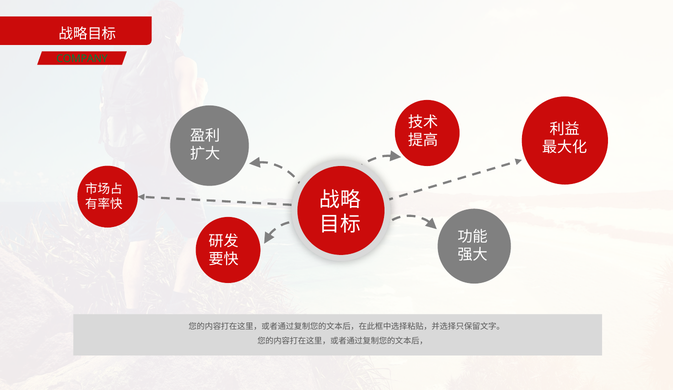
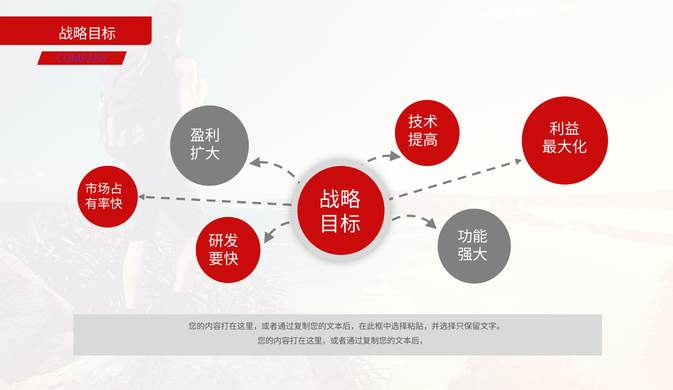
COMPANY colour: green -> purple (82, 59)
